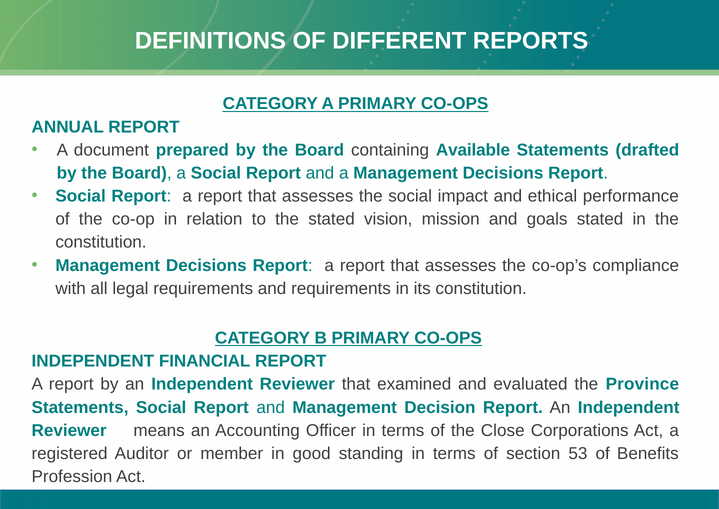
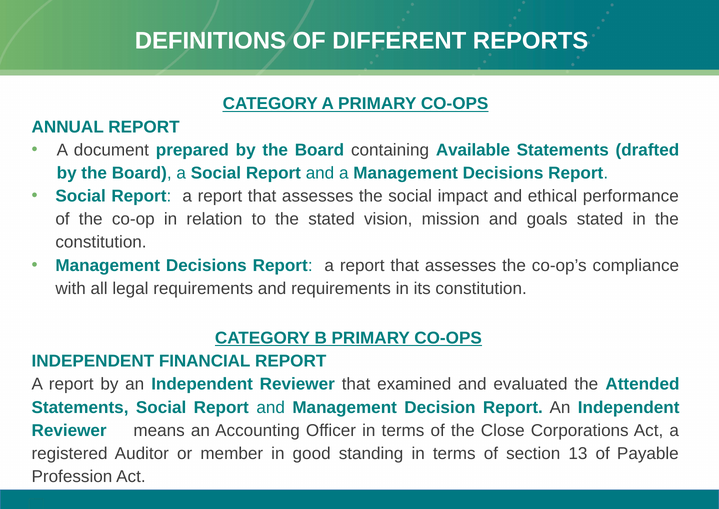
Province: Province -> Attended (642, 384)
53: 53 -> 13 (578, 453)
Benefits: Benefits -> Payable (648, 453)
